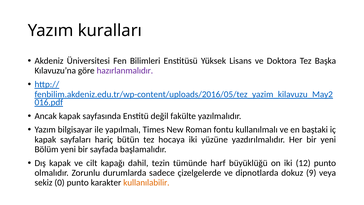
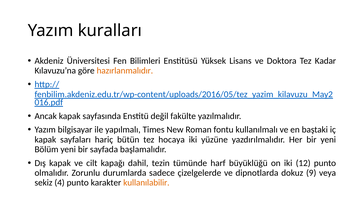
Başka: Başka -> Kadar (325, 61)
hazırlanmalıdır colour: purple -> orange (125, 71)
0: 0 -> 4 (60, 182)
